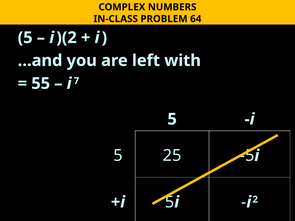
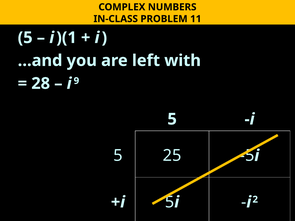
64: 64 -> 11 (196, 19)
)(2: )(2 -> )(1 (67, 38)
55: 55 -> 28 (41, 84)
7: 7 -> 9 (76, 81)
